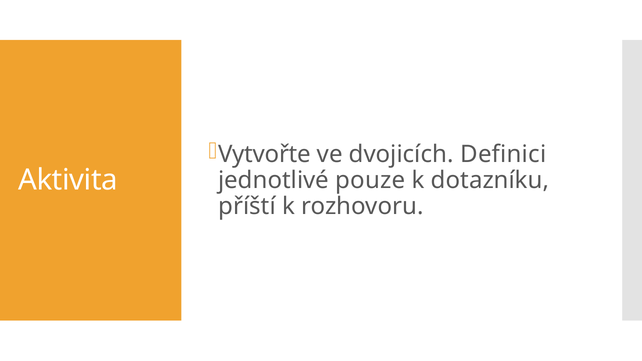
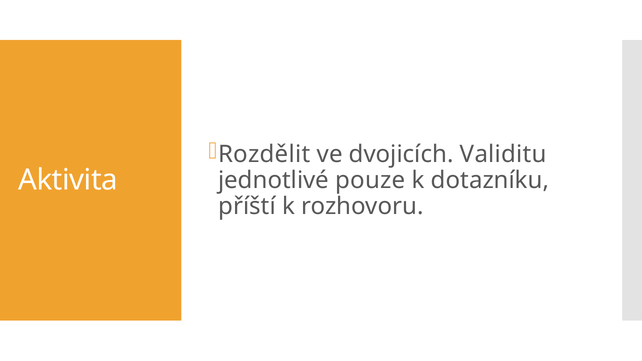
Vytvořte: Vytvořte -> Rozdělit (264, 154)
Definici: Definici -> Validitu (503, 154)
